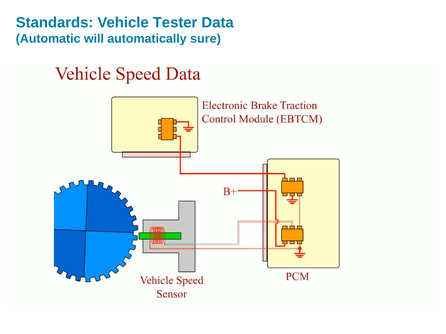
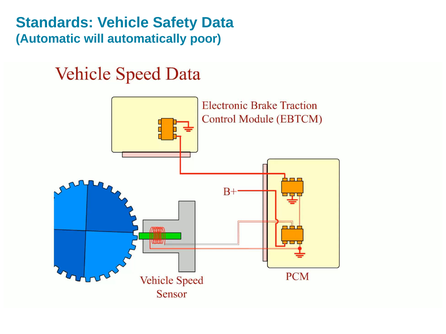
Tester: Tester -> Safety (175, 23)
sure: sure -> poor (206, 39)
